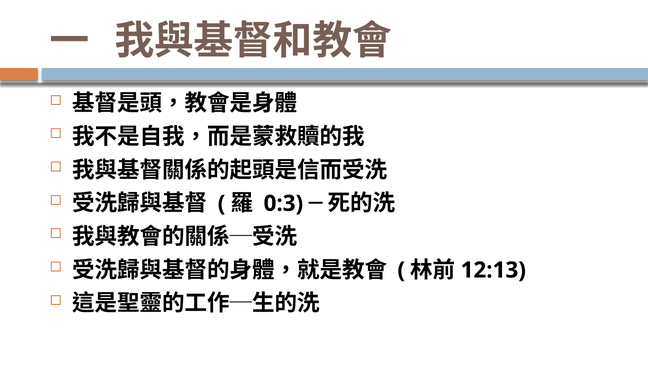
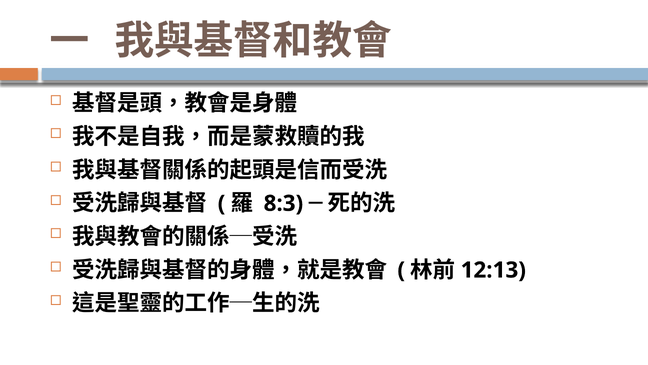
0:3: 0:3 -> 8:3 (283, 203)
